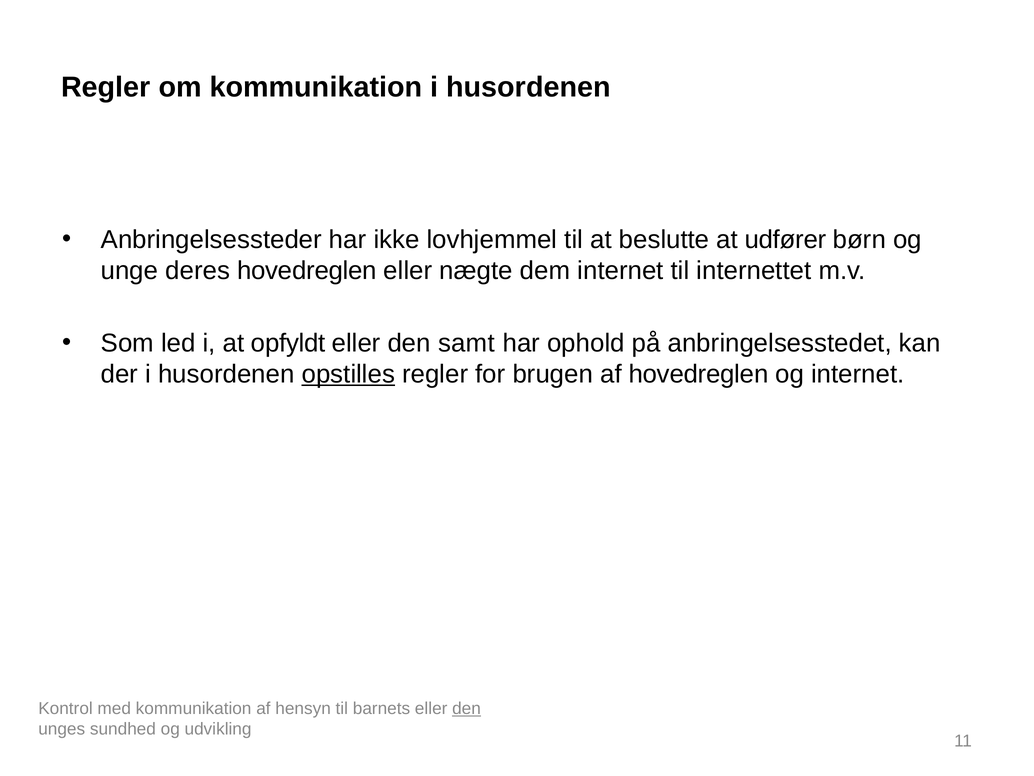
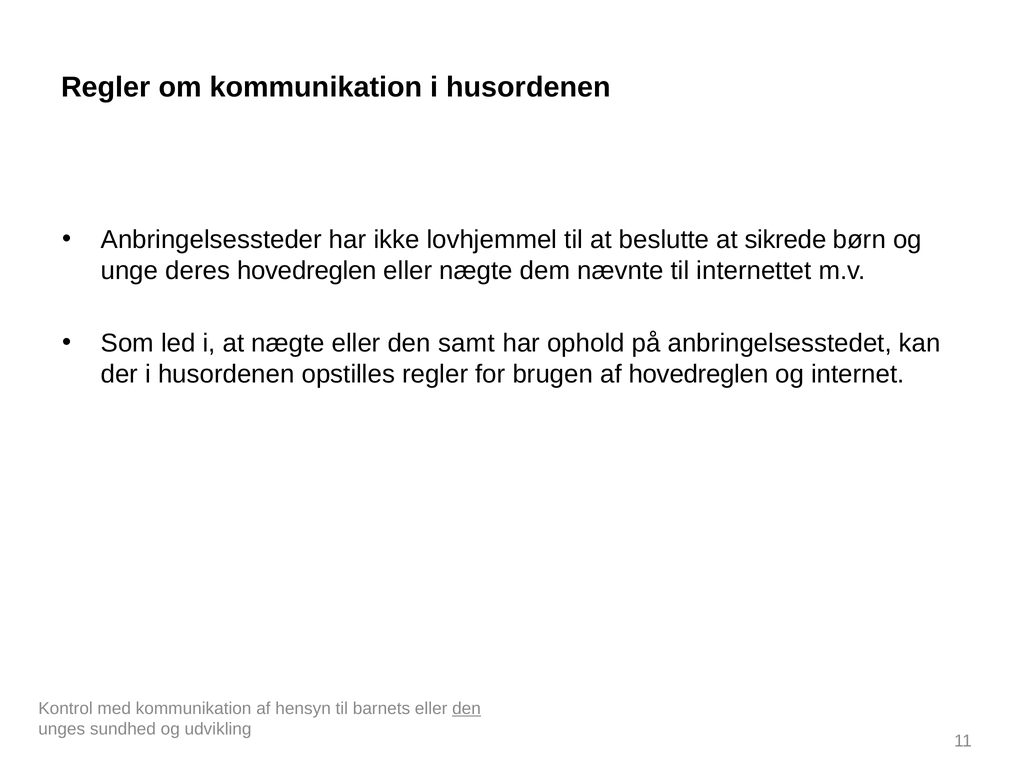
udfører: udfører -> sikrede (786, 240)
dem internet: internet -> nævnte (620, 271)
at opfyldt: opfyldt -> nægte (288, 343)
opstilles underline: present -> none (348, 374)
